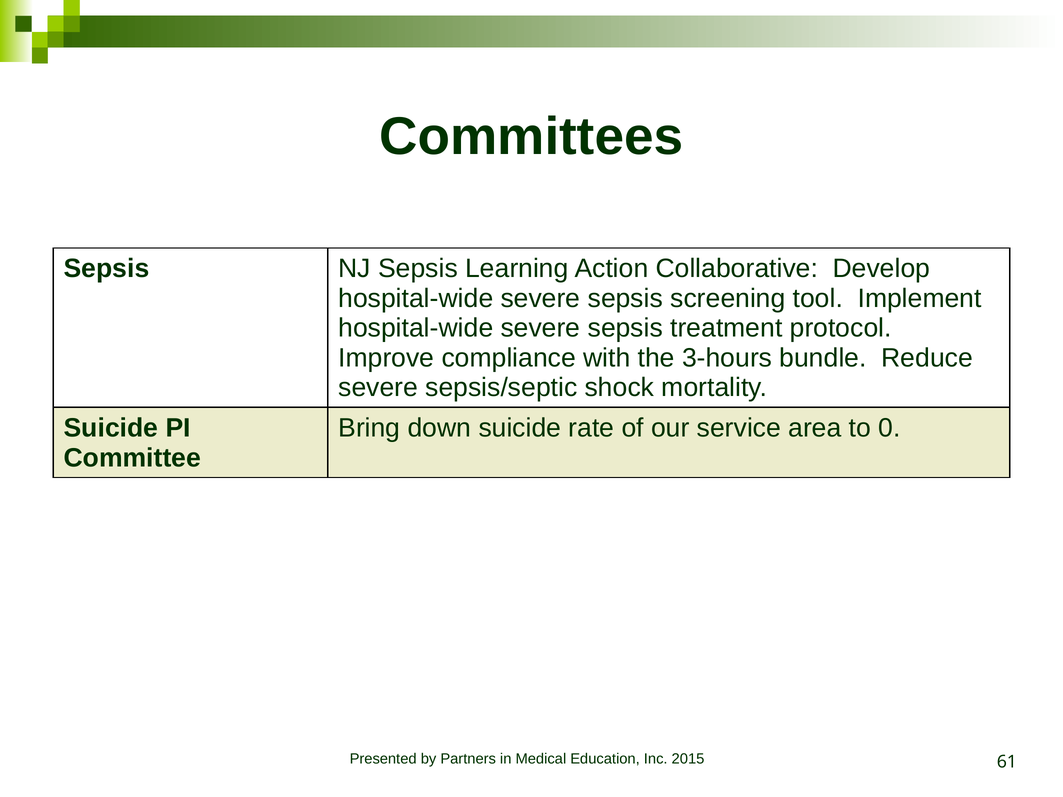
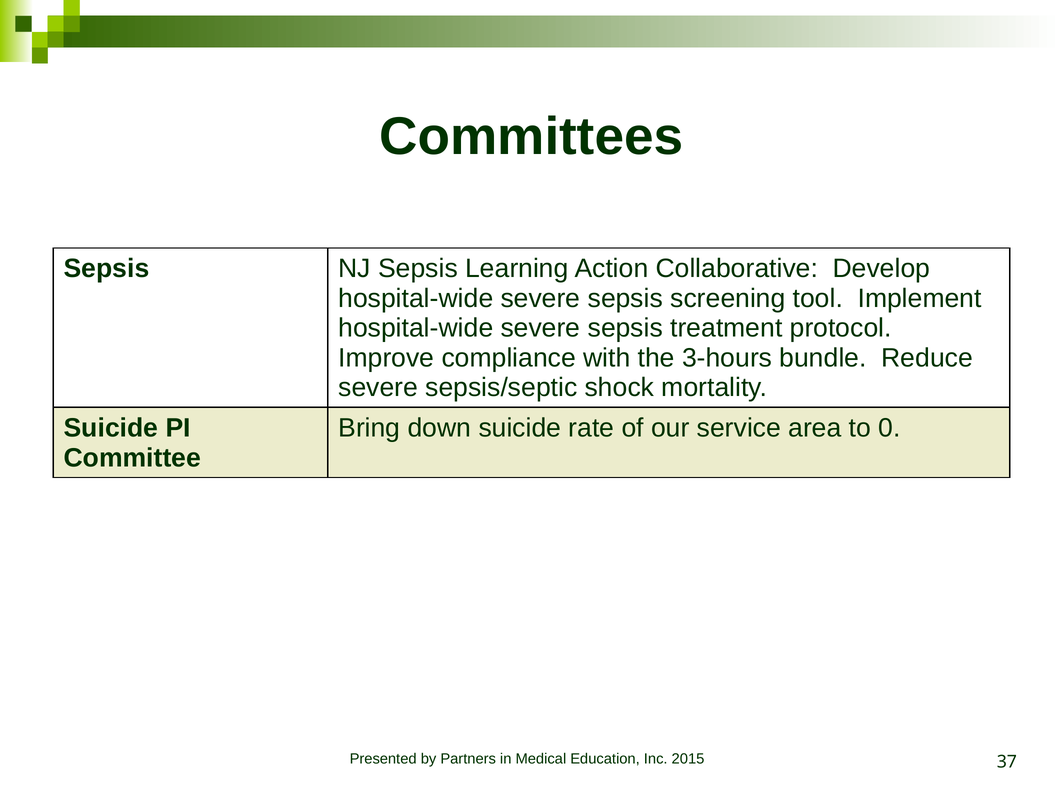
61: 61 -> 37 (1007, 762)
